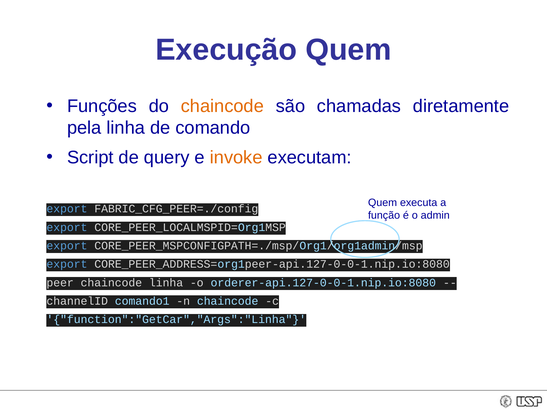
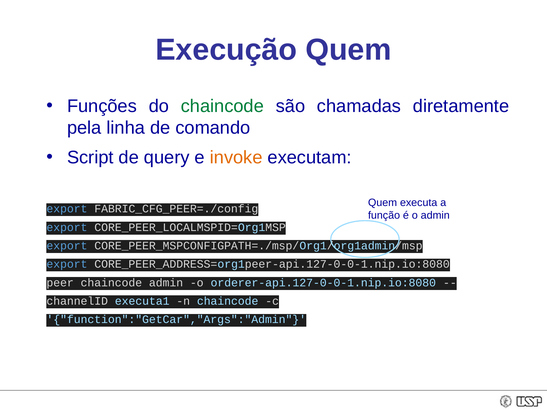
chaincode colour: orange -> green (222, 106)
chaincode linha: linha -> admin (166, 283)
comando1: comando1 -> executa1 (142, 301)
function":"GetCar","Args":"Linha: function":"GetCar","Args":"Linha -> function":"GetCar","Args":"Admin (176, 320)
